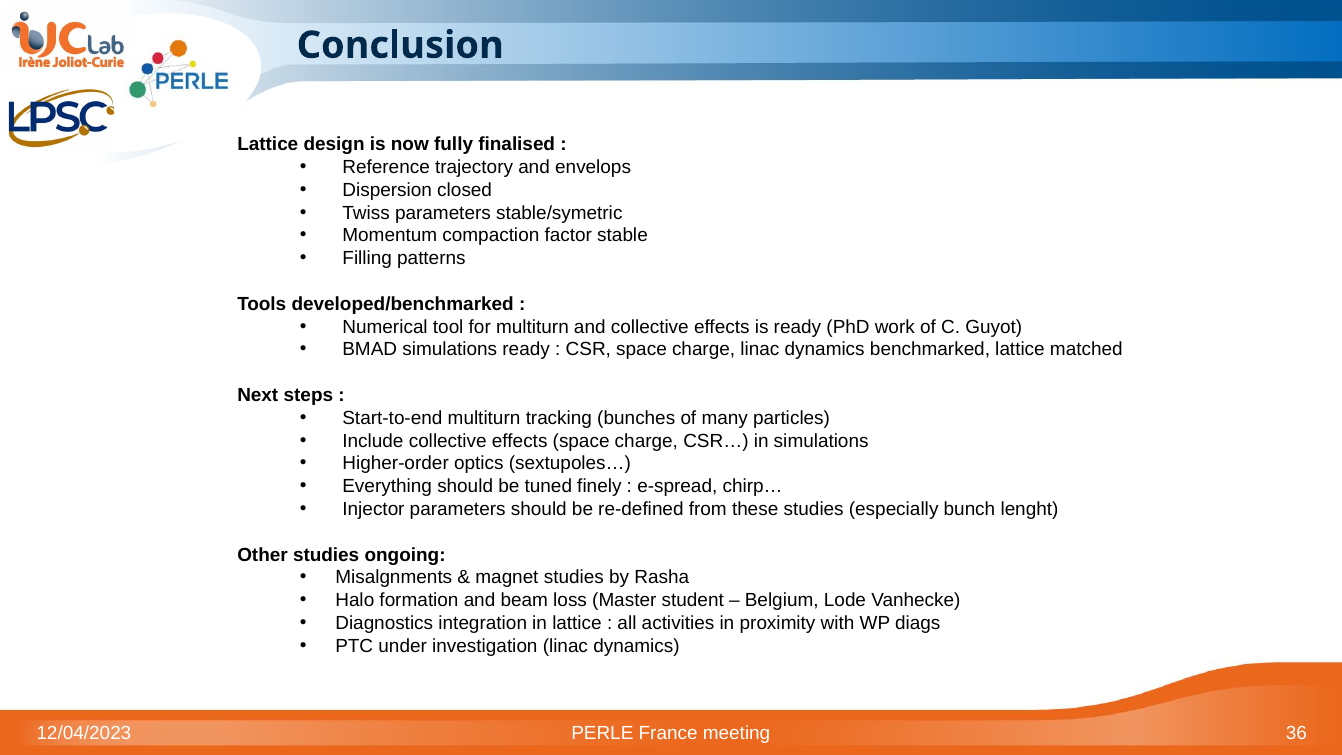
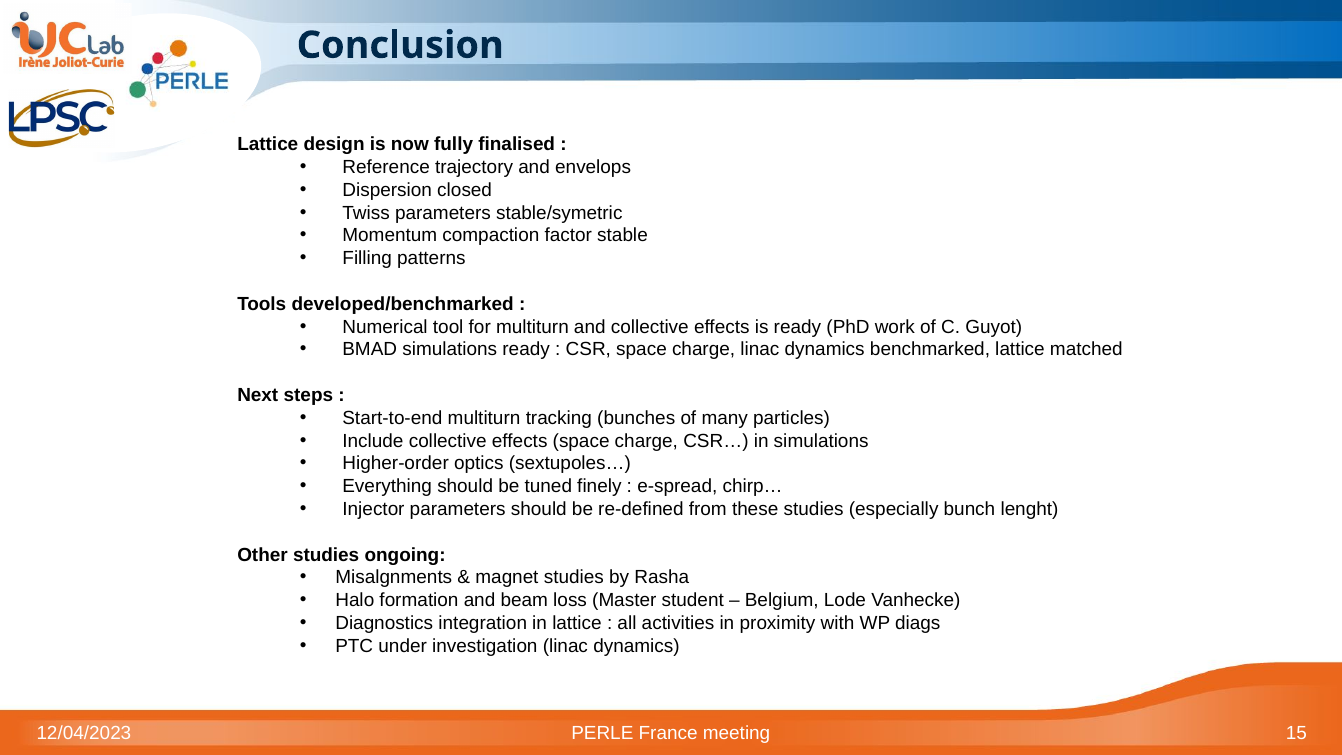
36: 36 -> 15 (1296, 733)
